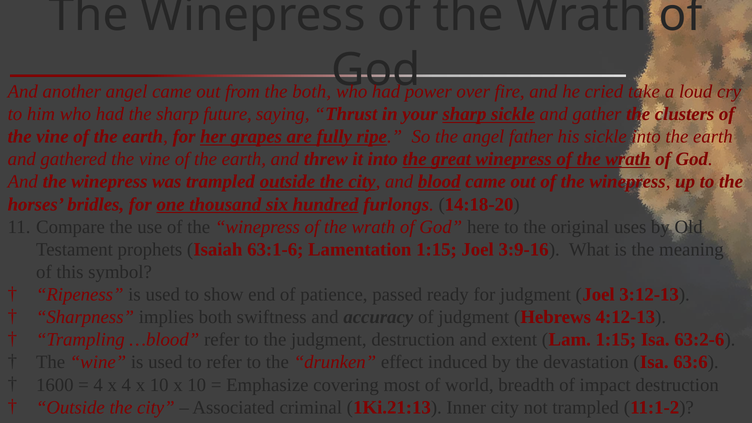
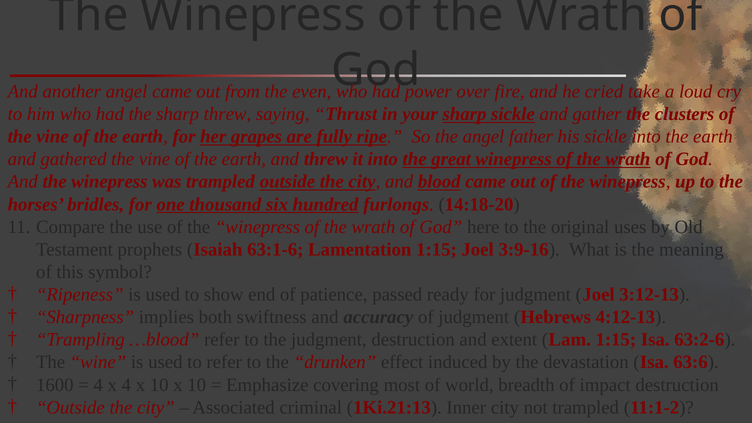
the both: both -> even (312, 92)
sharp future: future -> threw (227, 114)
